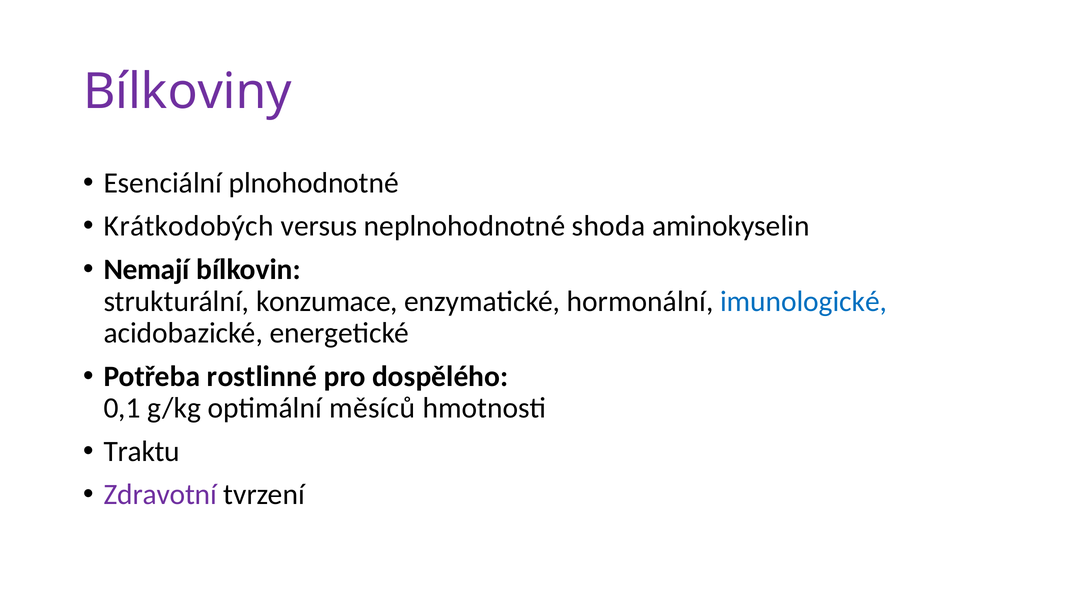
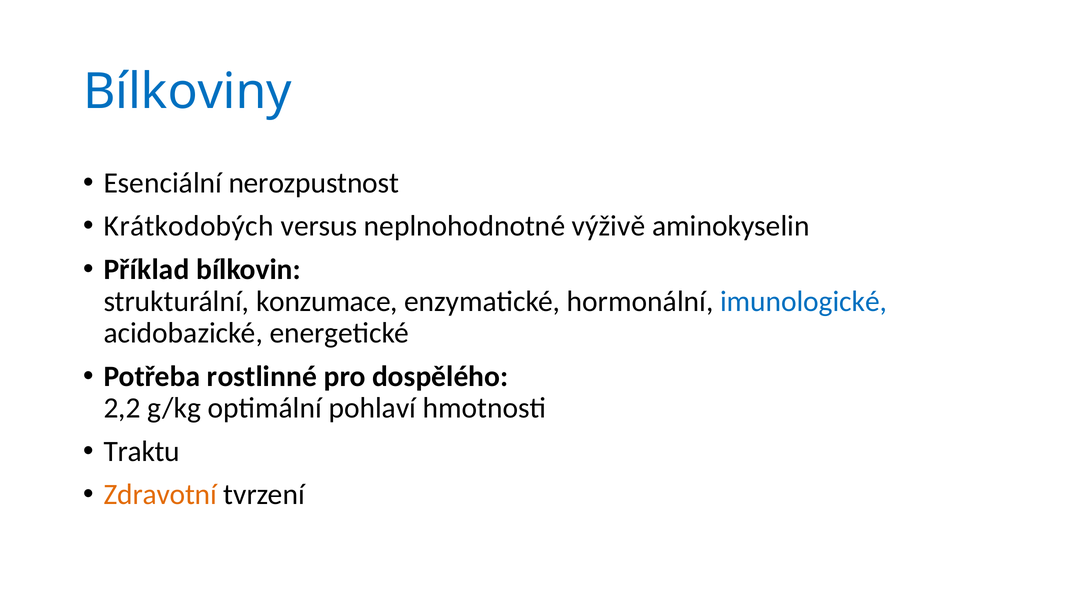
Bílkoviny colour: purple -> blue (187, 92)
plnohodnotné: plnohodnotné -> nerozpustnost (314, 183)
shoda: shoda -> výživě (609, 226)
Nemají: Nemají -> Příklad (146, 269)
0,1: 0,1 -> 2,2 (122, 408)
měsíců: měsíců -> pohlaví (372, 408)
Zdravotní colour: purple -> orange (160, 495)
